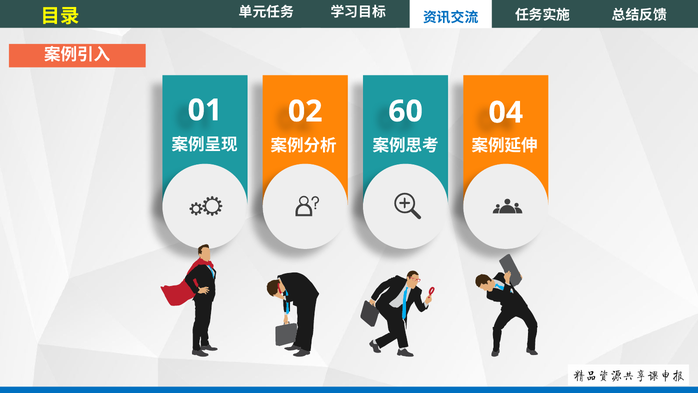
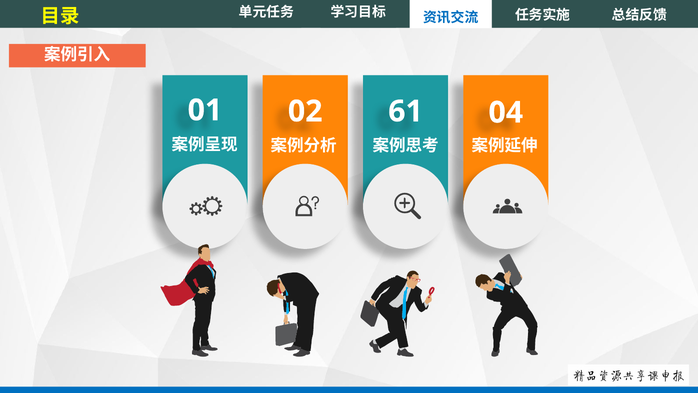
60: 60 -> 61 (406, 111)
